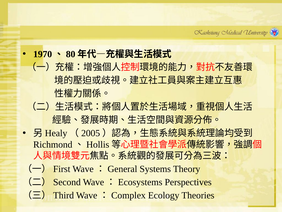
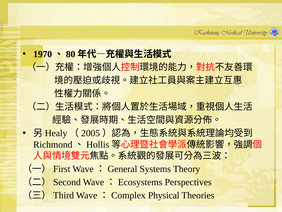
Ecology: Ecology -> Physical (164, 195)
